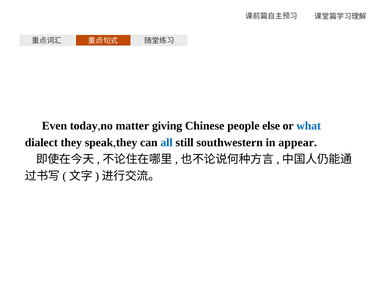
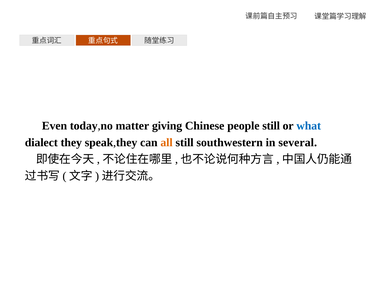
people else: else -> still (271, 126)
all colour: blue -> orange (167, 142)
appear: appear -> several (298, 142)
